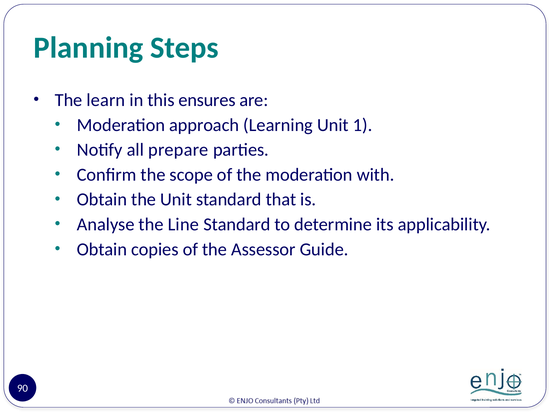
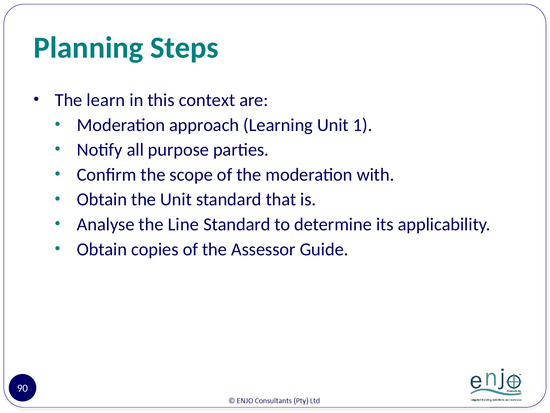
ensures: ensures -> context (207, 100)
prepare: prepare -> purpose (178, 150)
